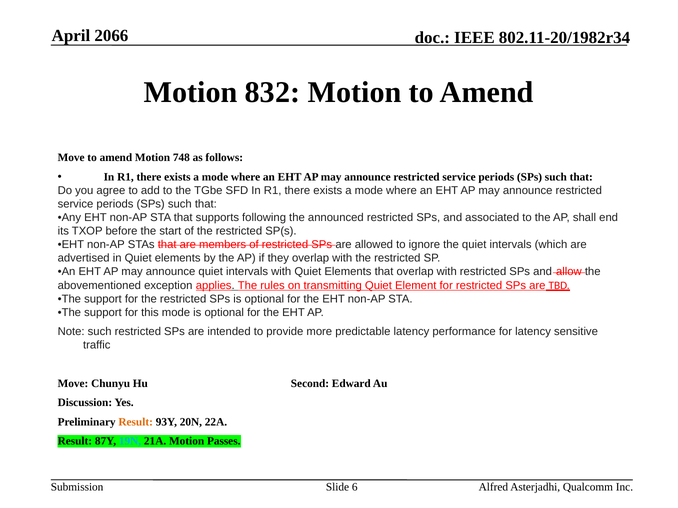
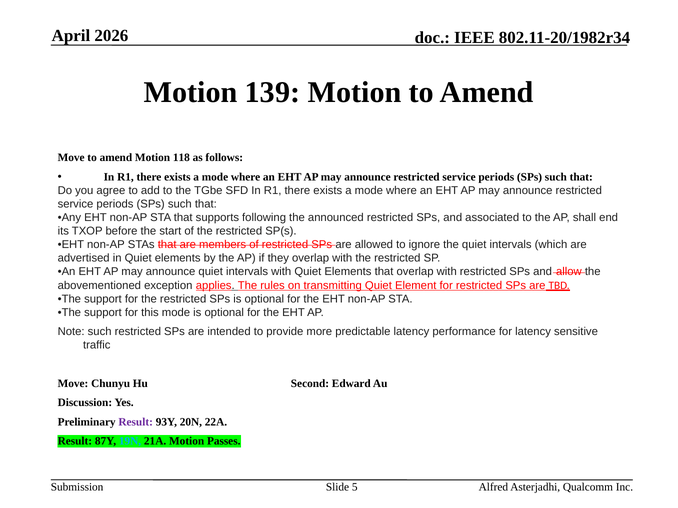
2066: 2066 -> 2026 (111, 36)
832: 832 -> 139 (273, 92)
748: 748 -> 118 (181, 158)
Result colour: orange -> purple (136, 422)
6: 6 -> 5 (355, 488)
